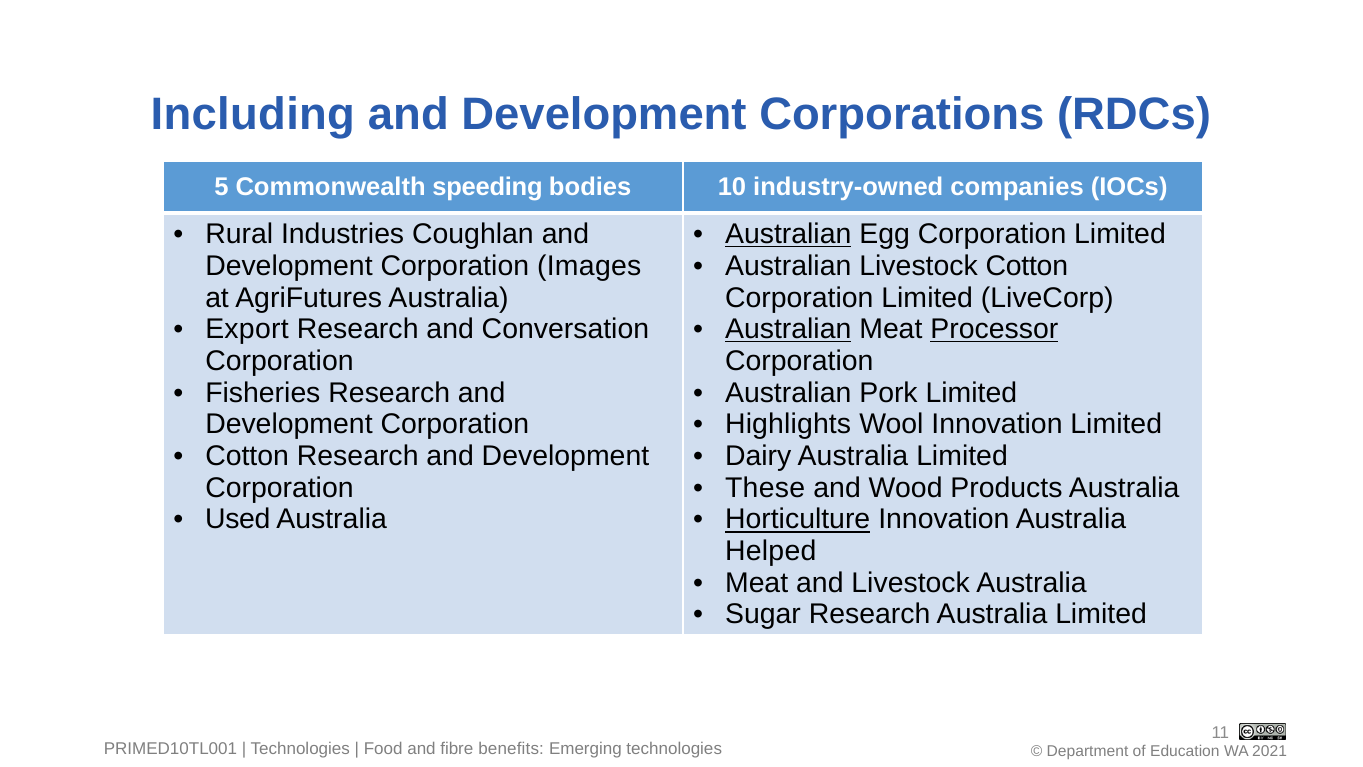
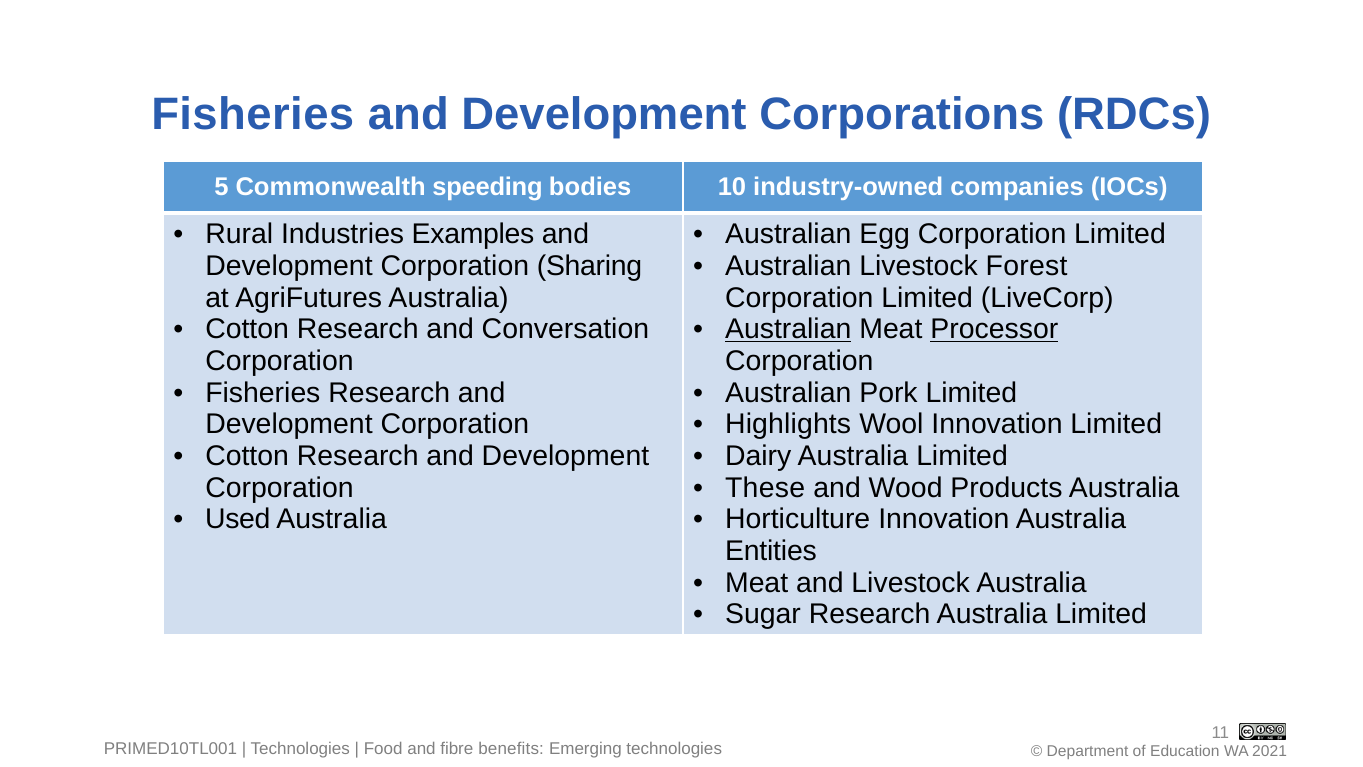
Including: Including -> Fisheries (253, 115)
Coughlan: Coughlan -> Examples (473, 234)
Australian underline: present -> none (788, 234)
Livestock Cotton: Cotton -> Forest (1027, 266)
Images: Images -> Sharing (590, 266)
Export: Export -> Cotton (247, 329)
Horticulture underline: present -> none (798, 519)
Helped: Helped -> Entities (771, 551)
